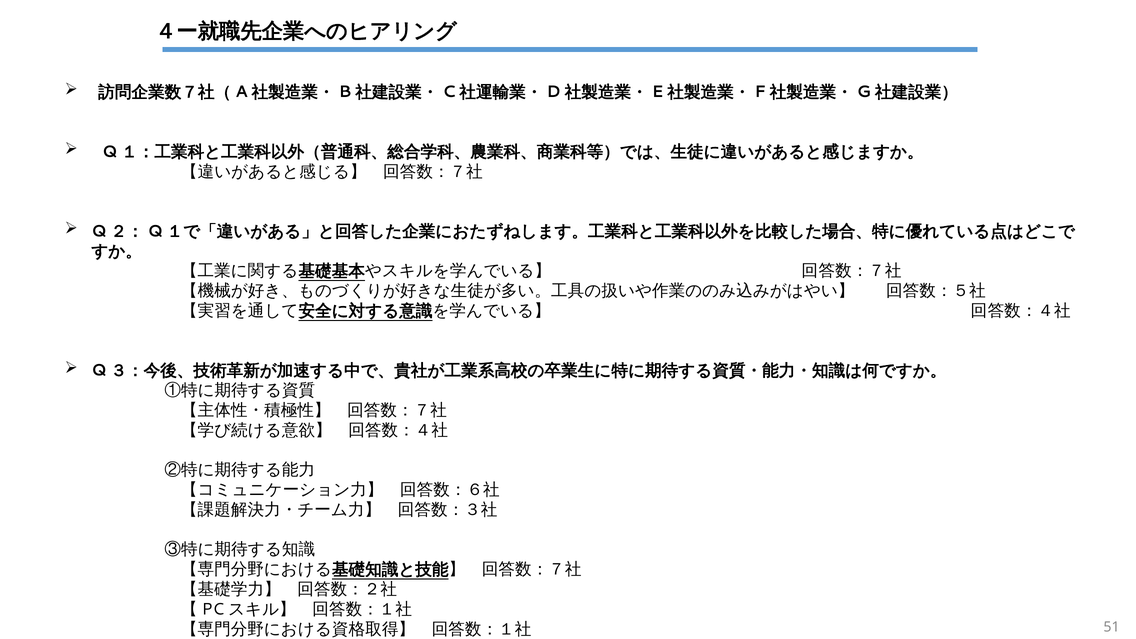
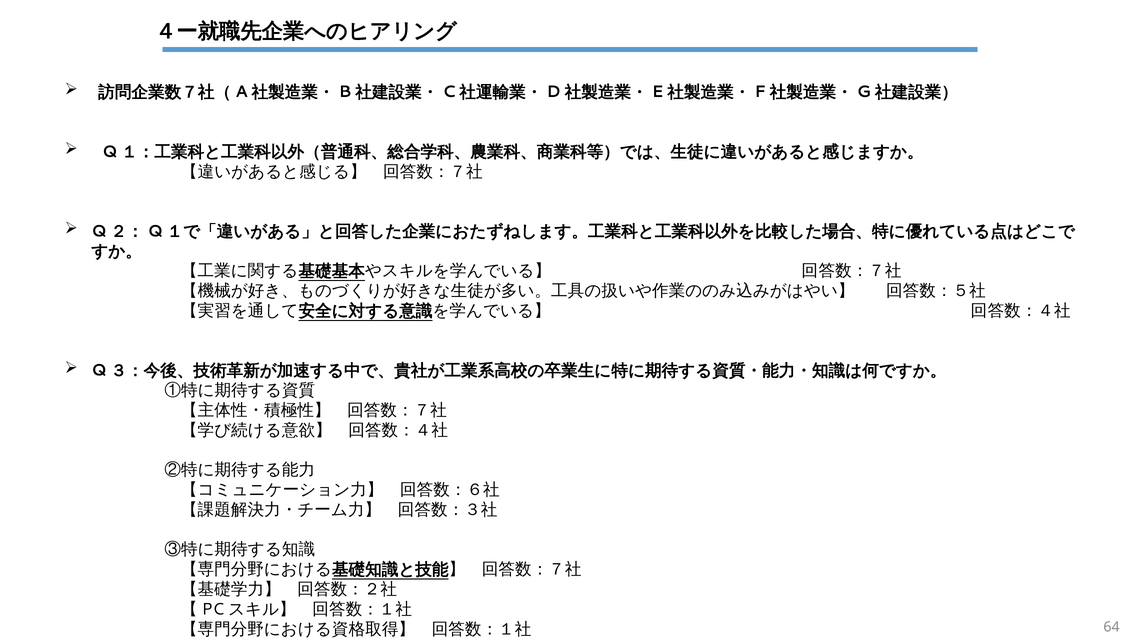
51: 51 -> 64 (1112, 627)
